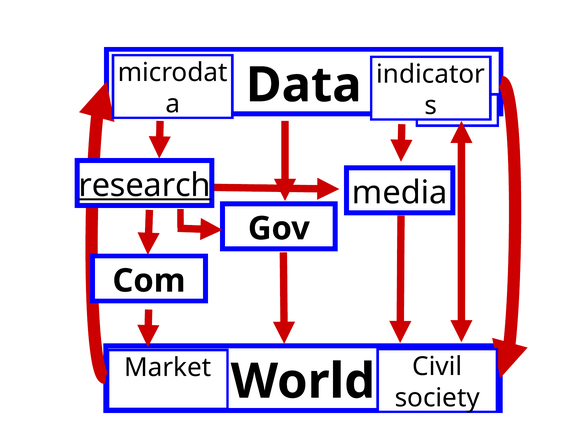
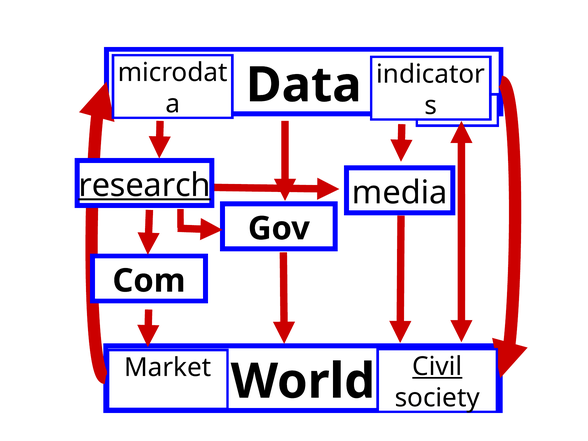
Civil underline: none -> present (437, 367)
